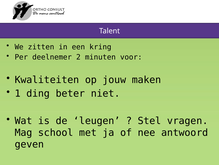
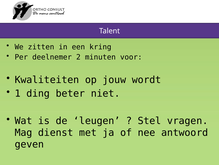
maken: maken -> wordt (147, 79)
school: school -> dienst (56, 132)
